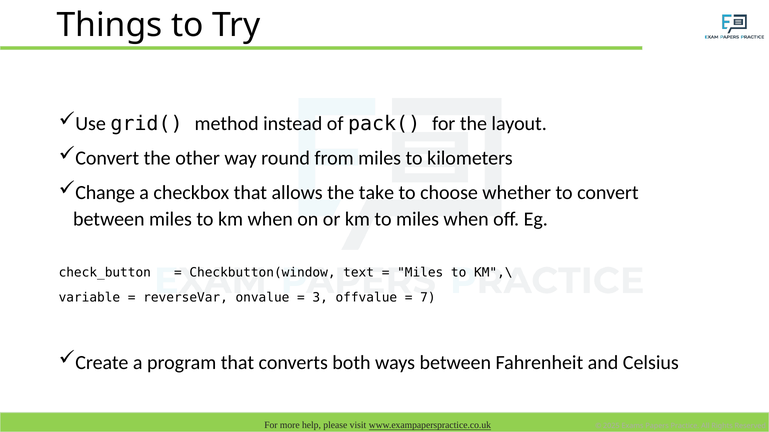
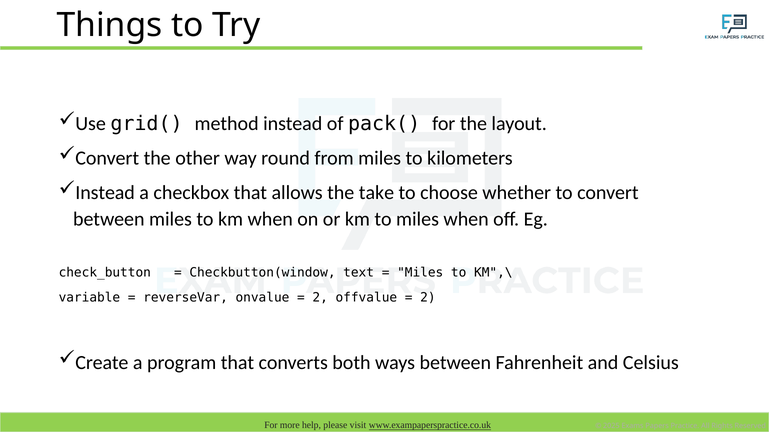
Change: Change -> Instead (105, 193)
3: 3 -> 2 (320, 298)
7: 7 -> 2 (428, 298)
